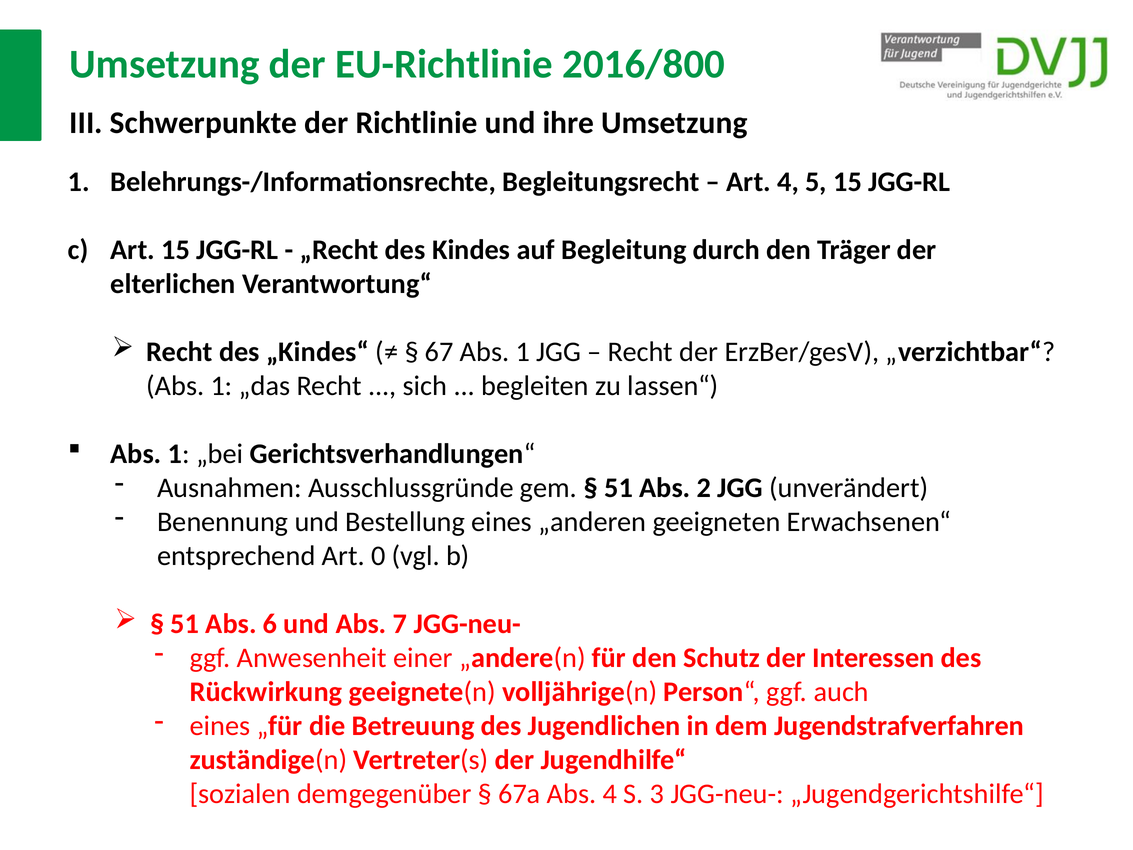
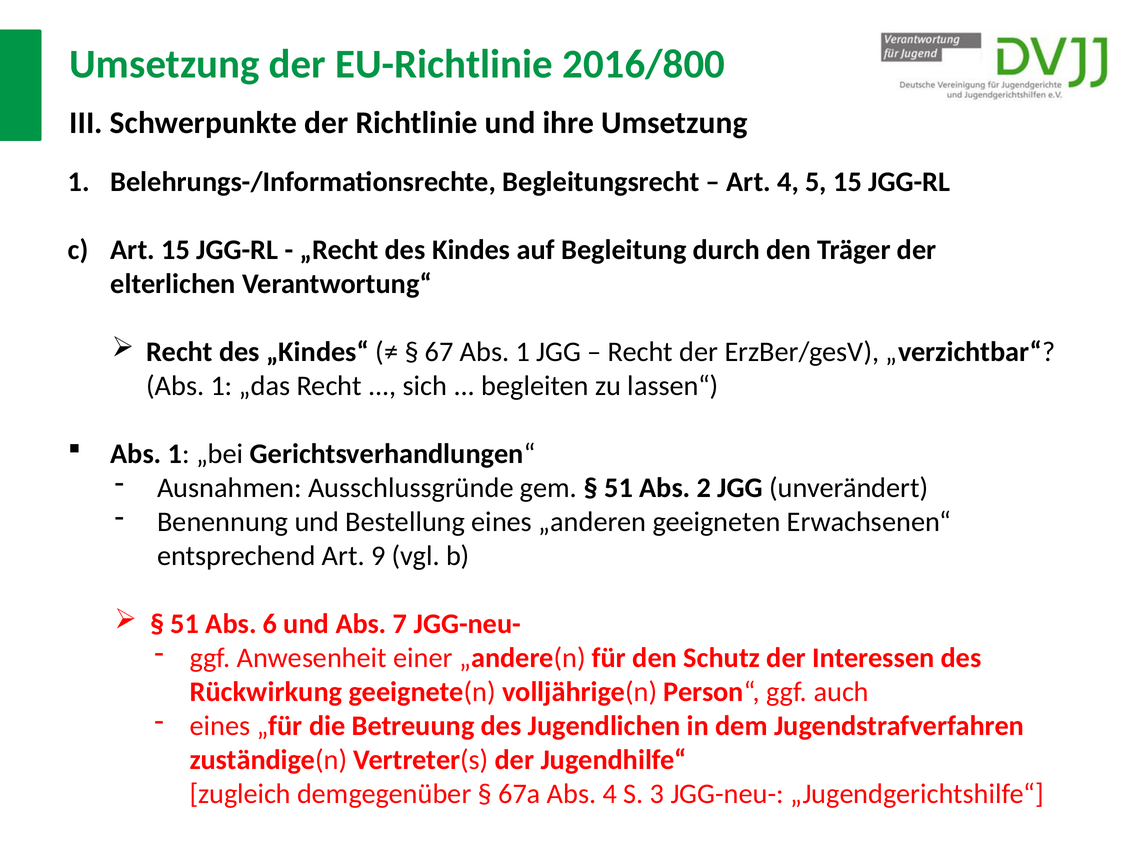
0: 0 -> 9 (378, 556)
sozialen: sozialen -> zugleich (240, 794)
